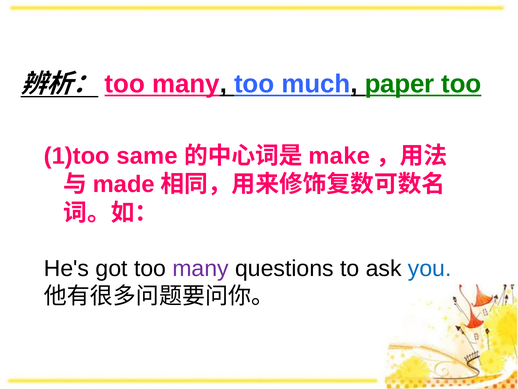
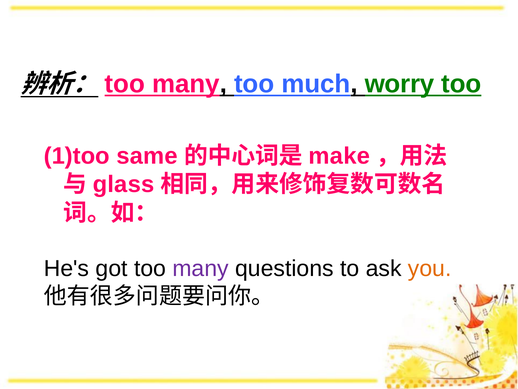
paper: paper -> worry (399, 84)
made: made -> glass (124, 184)
you colour: blue -> orange (430, 268)
